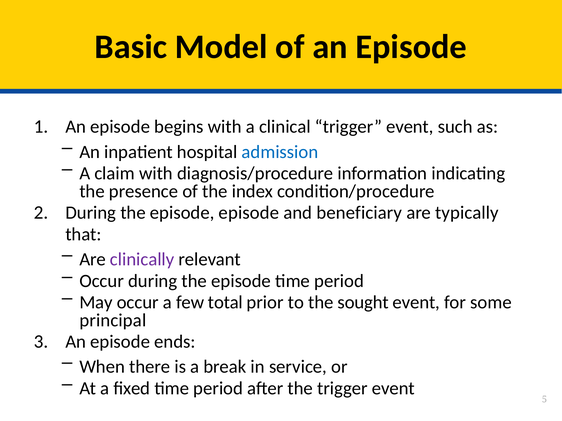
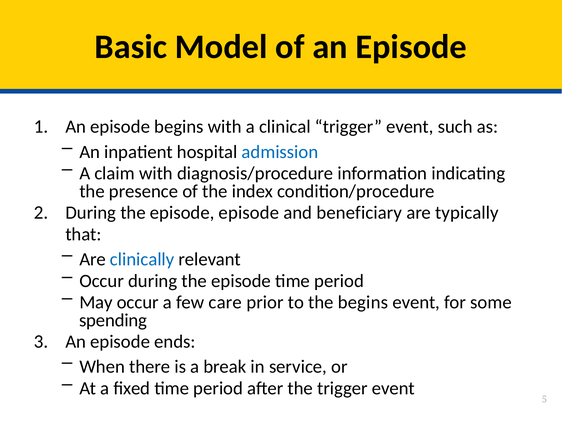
clinically colour: purple -> blue (142, 260)
total: total -> care (225, 303)
the sought: sought -> begins (363, 303)
principal: principal -> spending (113, 321)
